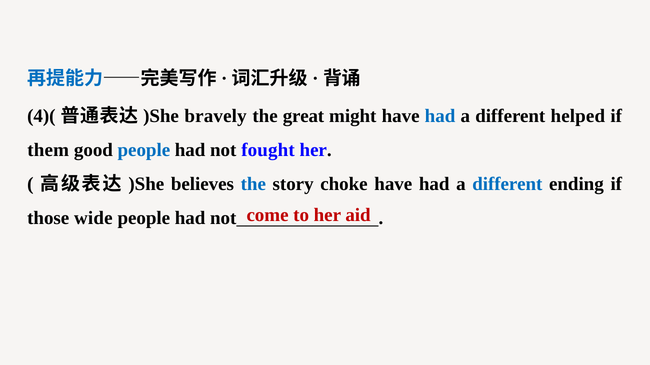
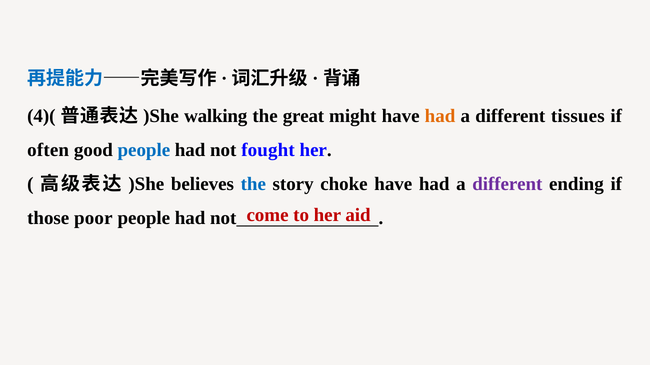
bravely: bravely -> walking (216, 116)
had colour: blue -> orange (440, 116)
helped: helped -> tissues (578, 116)
them: them -> often (48, 150)
different colour: blue -> purple (507, 184)
wide: wide -> poor (93, 219)
